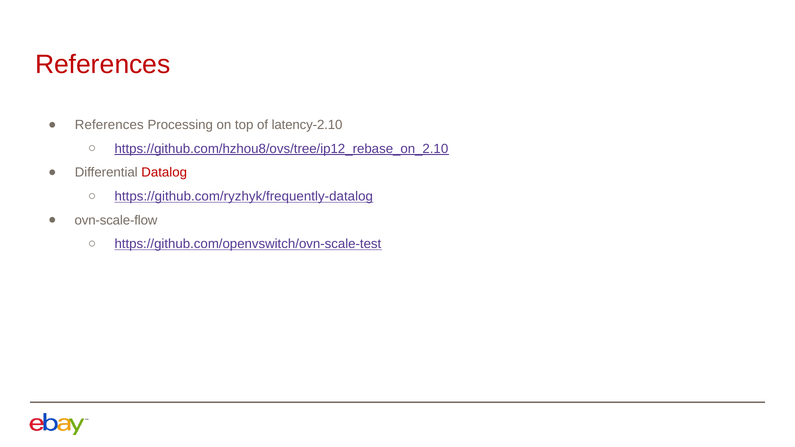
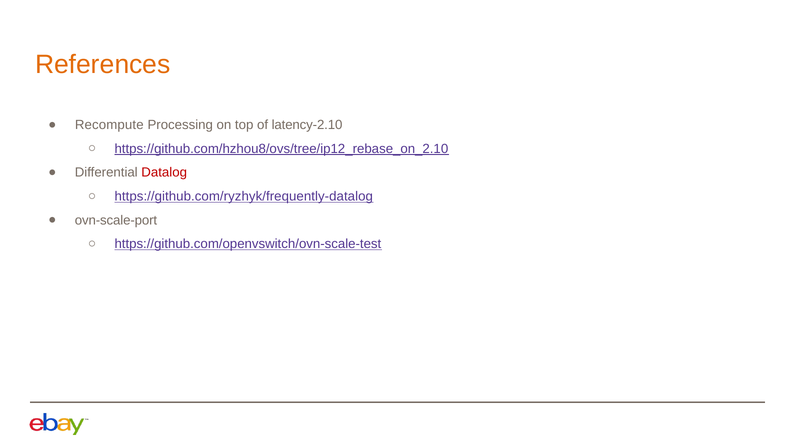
References colour: red -> orange (103, 64)
References: References -> Recompute (109, 125)
ovn-scale-flow: ovn-scale-flow -> ovn-scale-port (116, 220)
